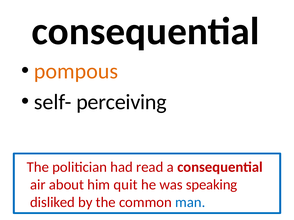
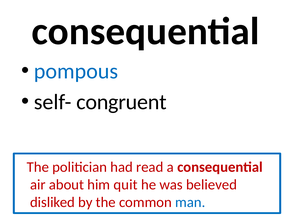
pompous colour: orange -> blue (76, 71)
perceiving: perceiving -> congruent (121, 102)
speaking: speaking -> believed (211, 185)
